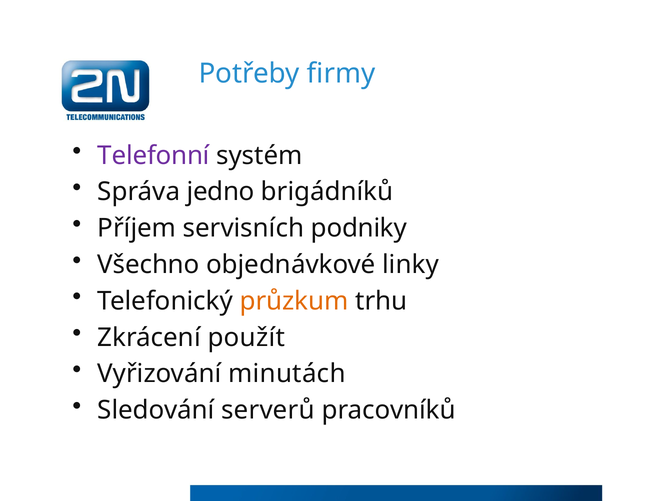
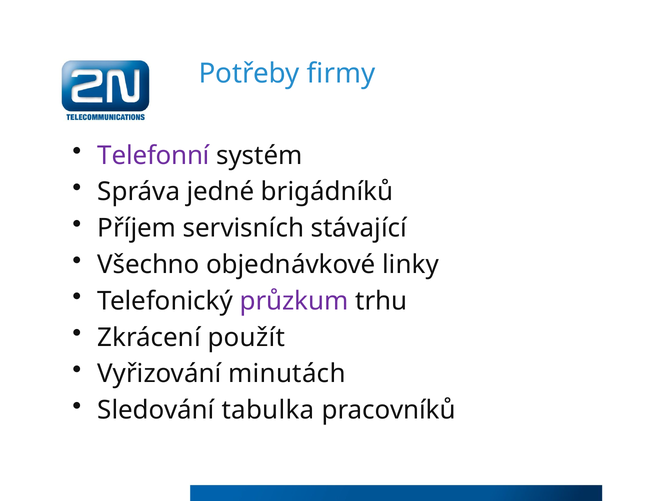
jedno: jedno -> jedné (221, 192)
podniky: podniky -> stávající (359, 228)
průzkum colour: orange -> purple (294, 301)
serverů: serverů -> tabulka (268, 410)
